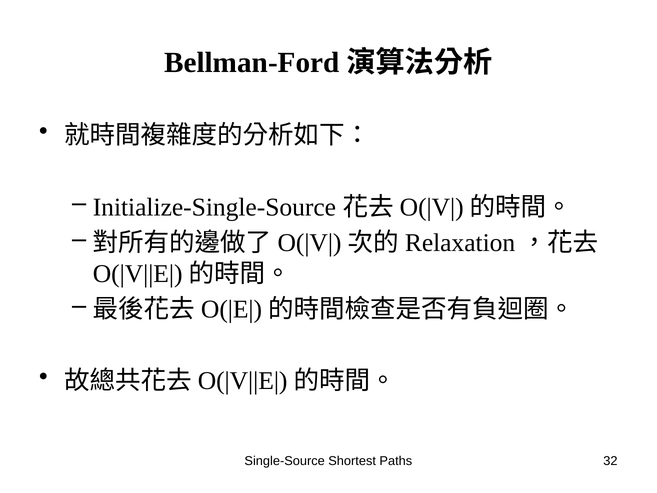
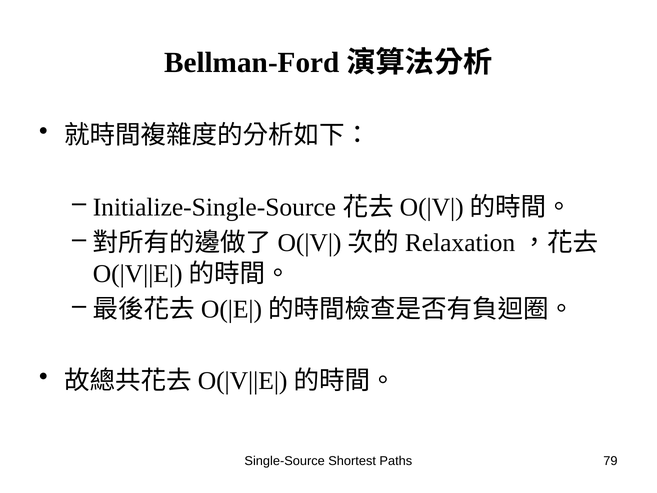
32: 32 -> 79 (610, 461)
